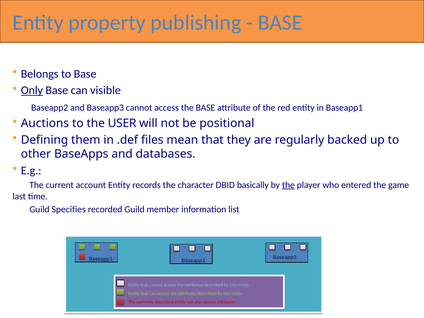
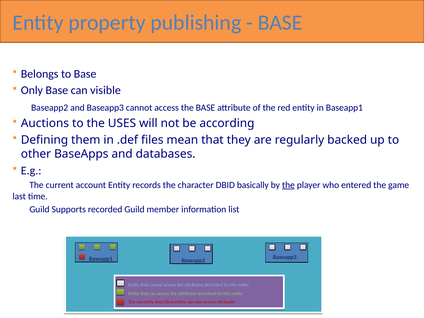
Only underline: present -> none (32, 90)
USER: USER -> USES (122, 123)
positional: positional -> according (227, 123)
Specifies: Specifies -> Supports (69, 209)
